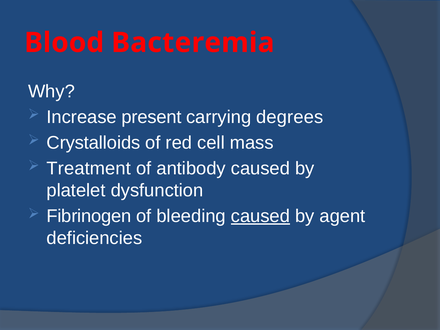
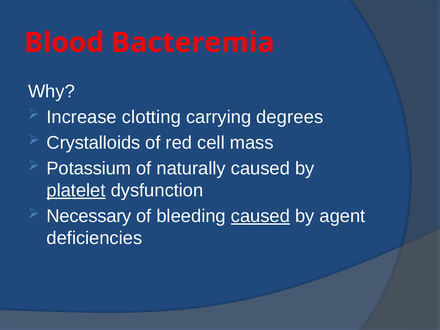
present: present -> clotting (151, 117)
Treatment: Treatment -> Potassium (89, 168)
antibody: antibody -> naturally (191, 168)
platelet underline: none -> present (76, 190)
Fibrinogen: Fibrinogen -> Necessary (89, 216)
